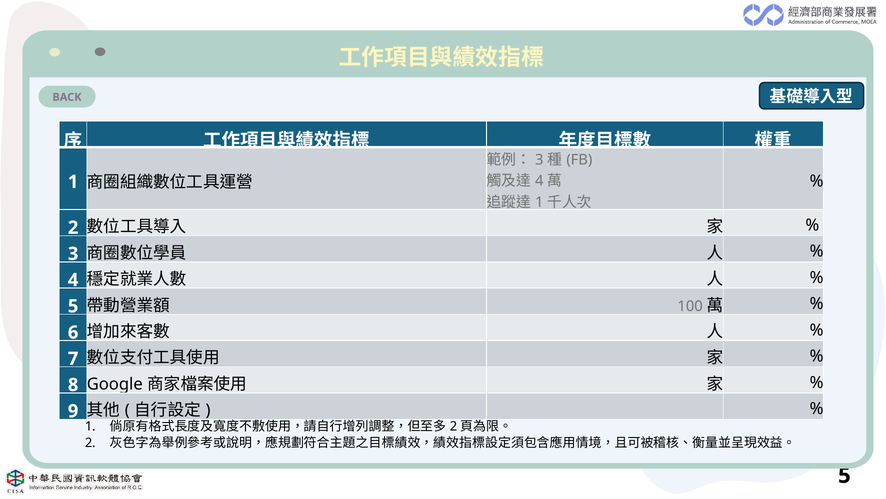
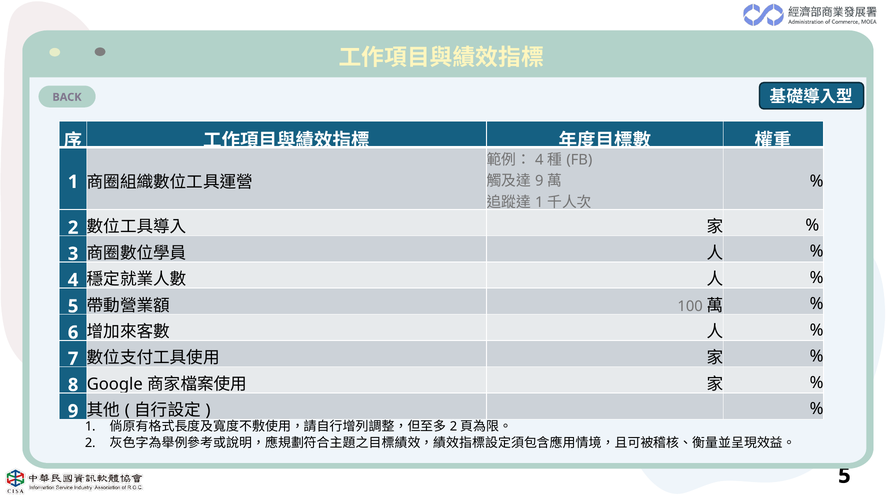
3: 3 -> 4 (539, 159)
4: 4 -> 9 (539, 181)
